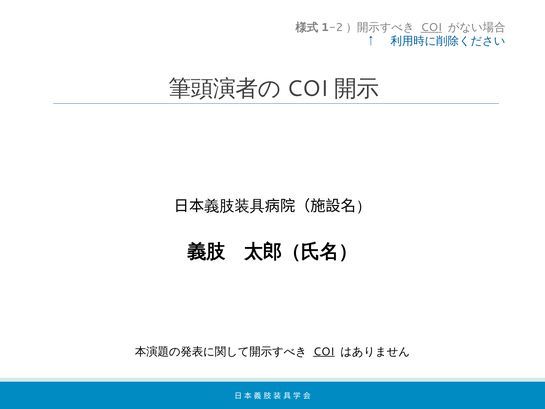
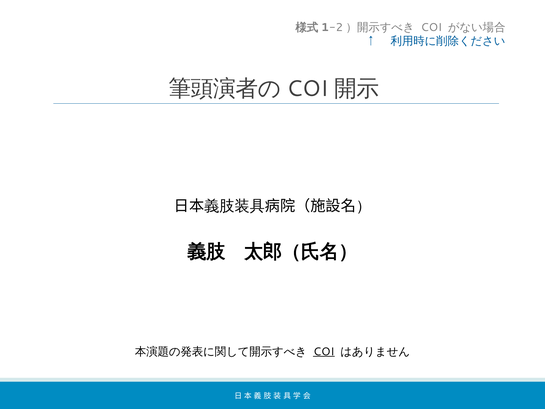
COI underline: present -> none (431, 27)
